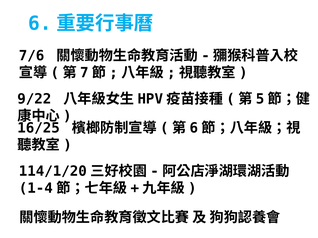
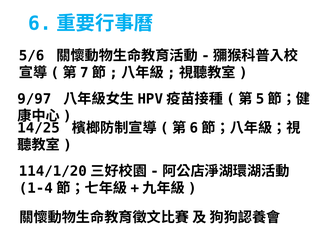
7/6: 7/6 -> 5/6 (32, 56)
9/22: 9/22 -> 9/97 (34, 99)
16/25: 16/25 -> 14/25 (39, 128)
